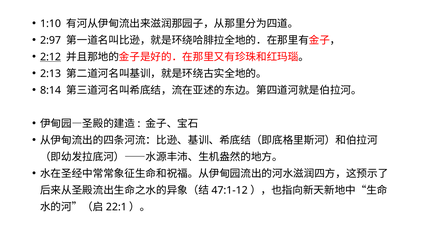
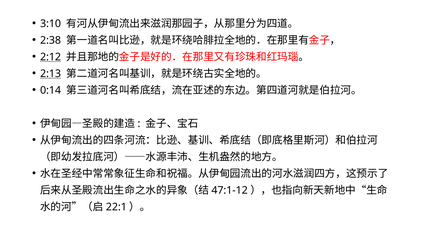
1:10: 1:10 -> 3:10 (51, 24)
2:97: 2:97 -> 2:38 (51, 40)
2:13 underline: none -> present (51, 74)
8:14: 8:14 -> 0:14 (51, 90)
